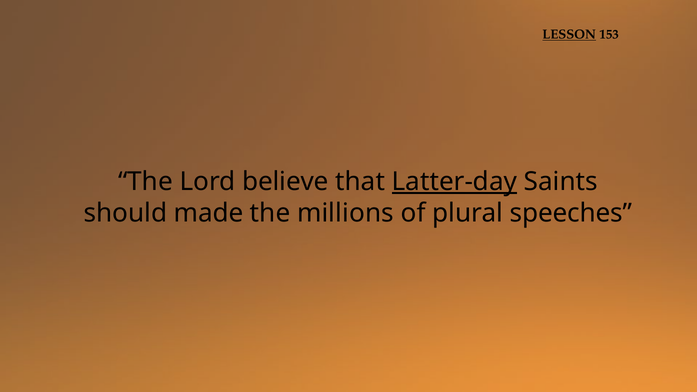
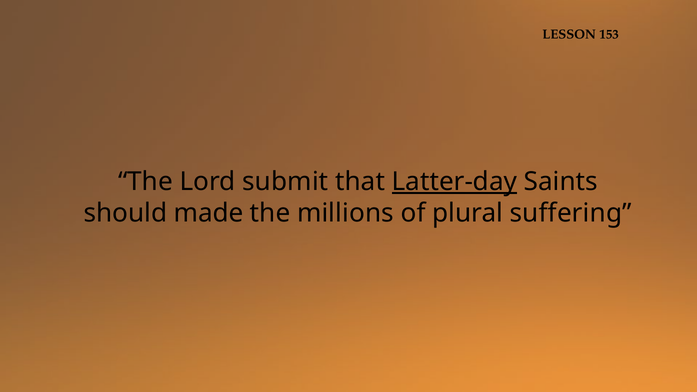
LESSON underline: present -> none (569, 35)
believe: believe -> submit (285, 182)
speeches: speeches -> suffering (571, 213)
